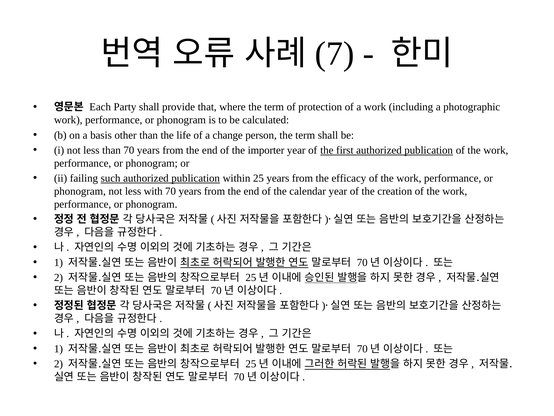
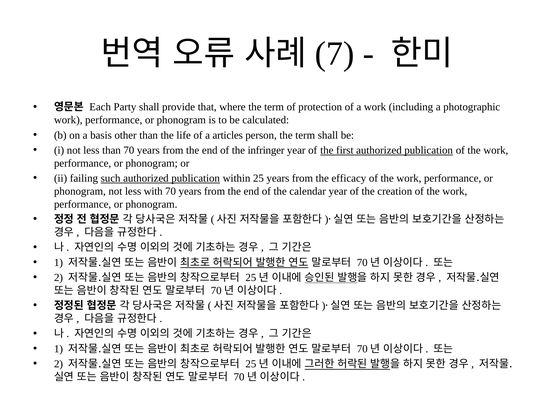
change: change -> articles (228, 135)
importer: importer -> infringer (266, 150)
